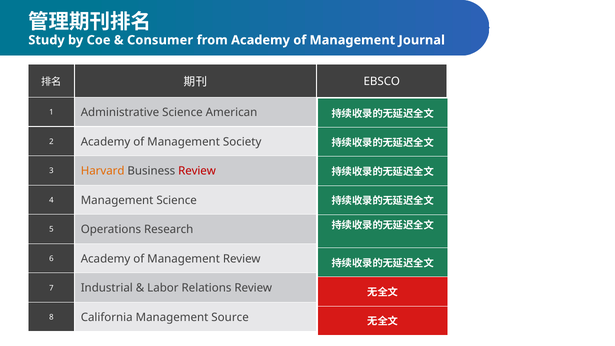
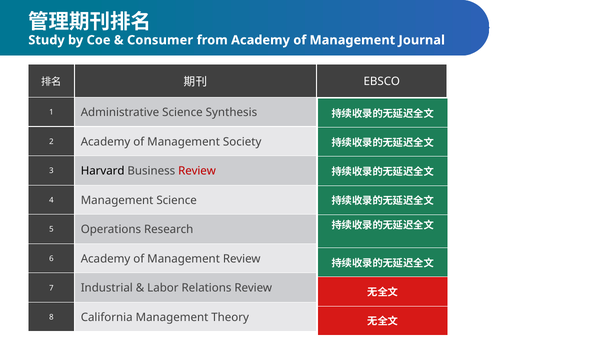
American: American -> Synthesis (231, 112)
Harvard colour: orange -> black (103, 171)
Source: Source -> Theory (230, 317)
